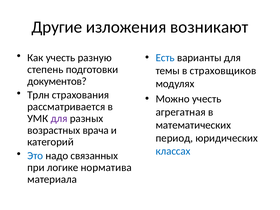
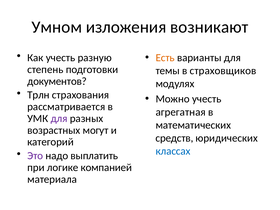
Другие: Другие -> Умном (57, 27)
Есть colour: blue -> orange (165, 58)
врача: врача -> могут (96, 130)
период: период -> средств (174, 138)
Это colour: blue -> purple (35, 156)
связанных: связанных -> выплатить (94, 156)
норматива: норматива -> компанией (106, 167)
